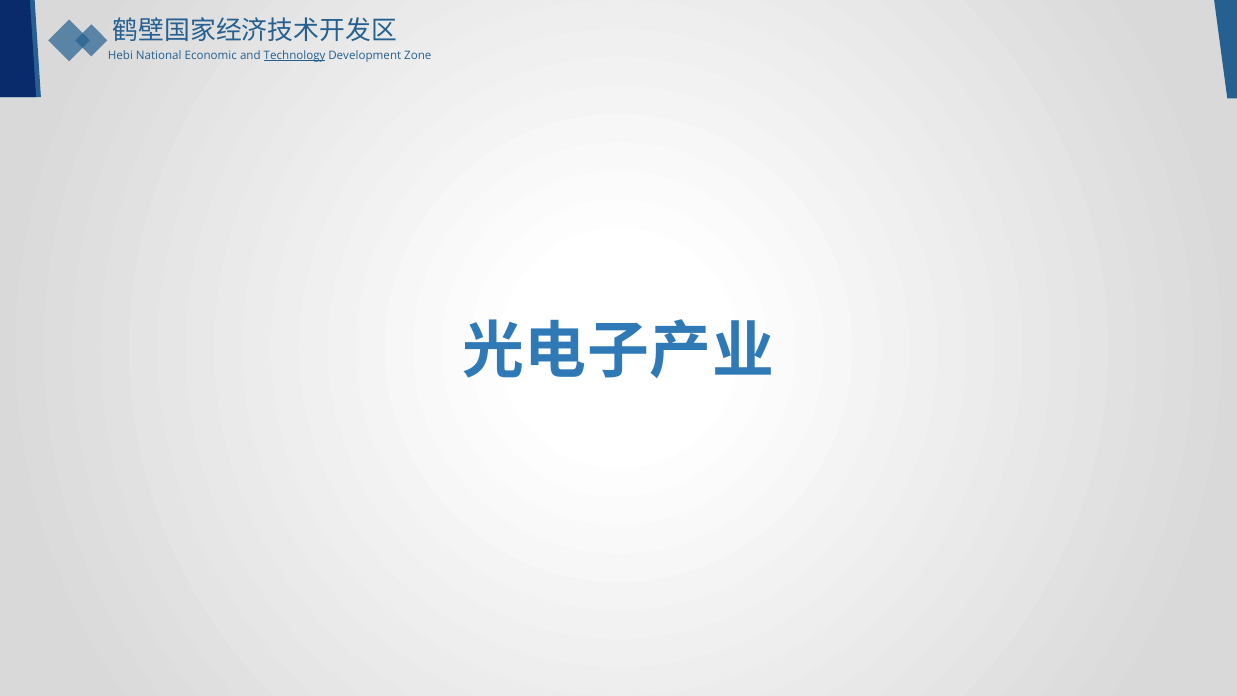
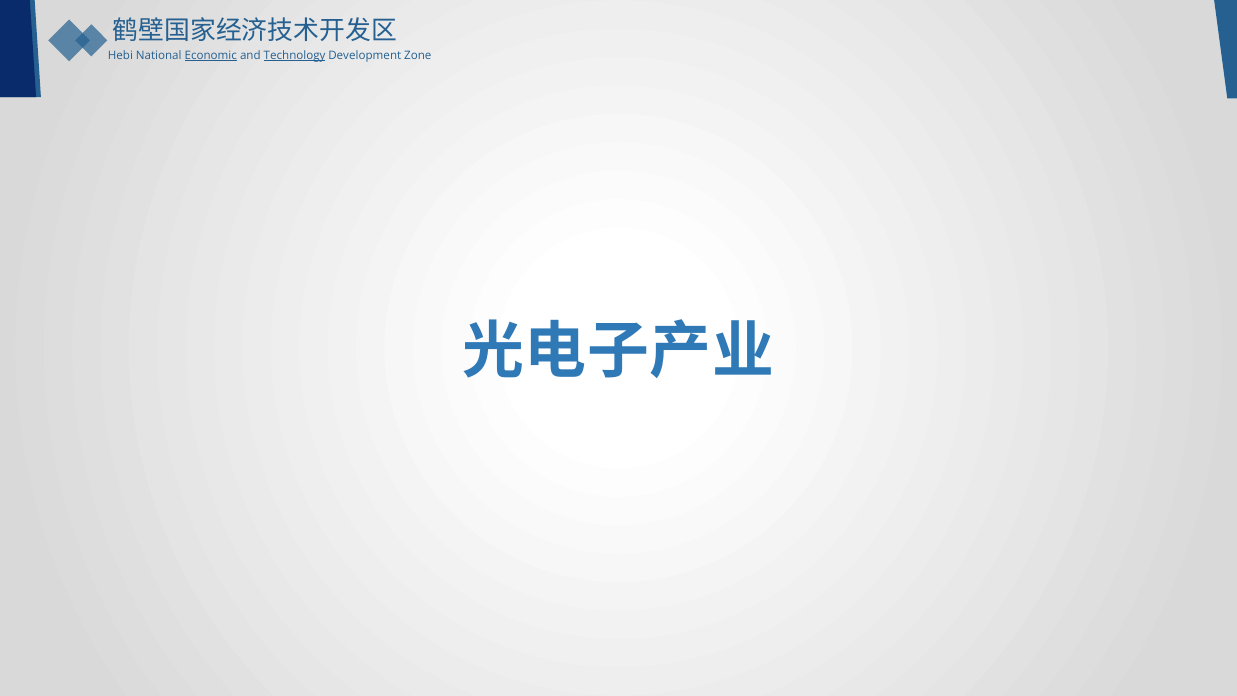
Economic underline: none -> present (211, 55)
